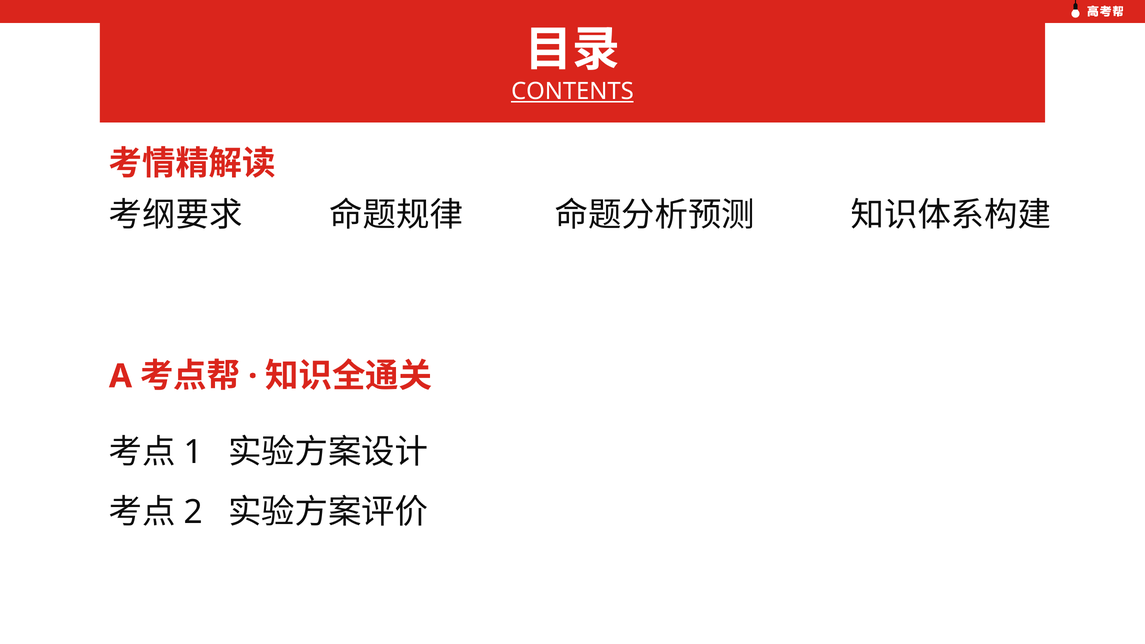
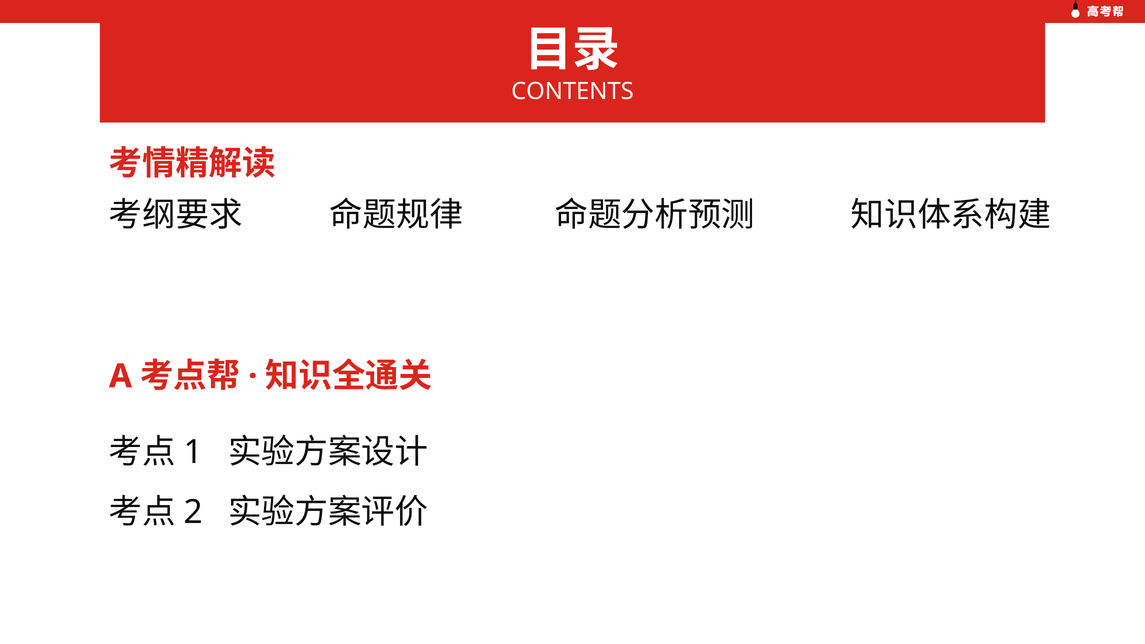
CONTENTS underline: present -> none (572, 92)
